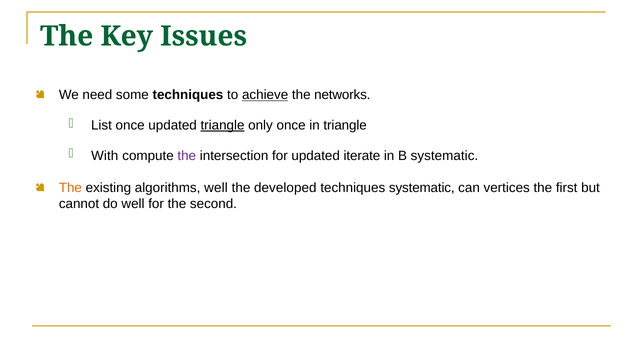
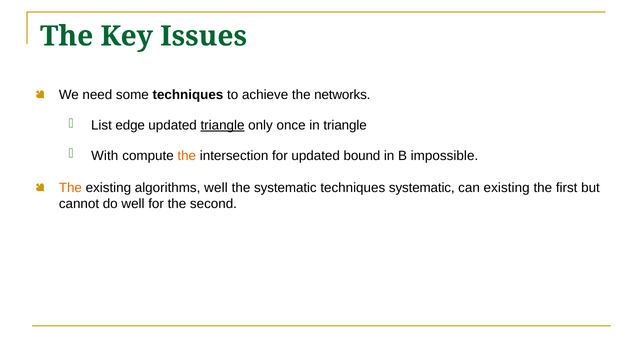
achieve underline: present -> none (265, 95)
List once: once -> edge (130, 125)
the colour: purple -> orange (187, 156)
iterate: iterate -> bound (362, 156)
B systematic: systematic -> impossible (444, 156)
the developed: developed -> systematic (285, 188)
can vertices: vertices -> existing (507, 188)
